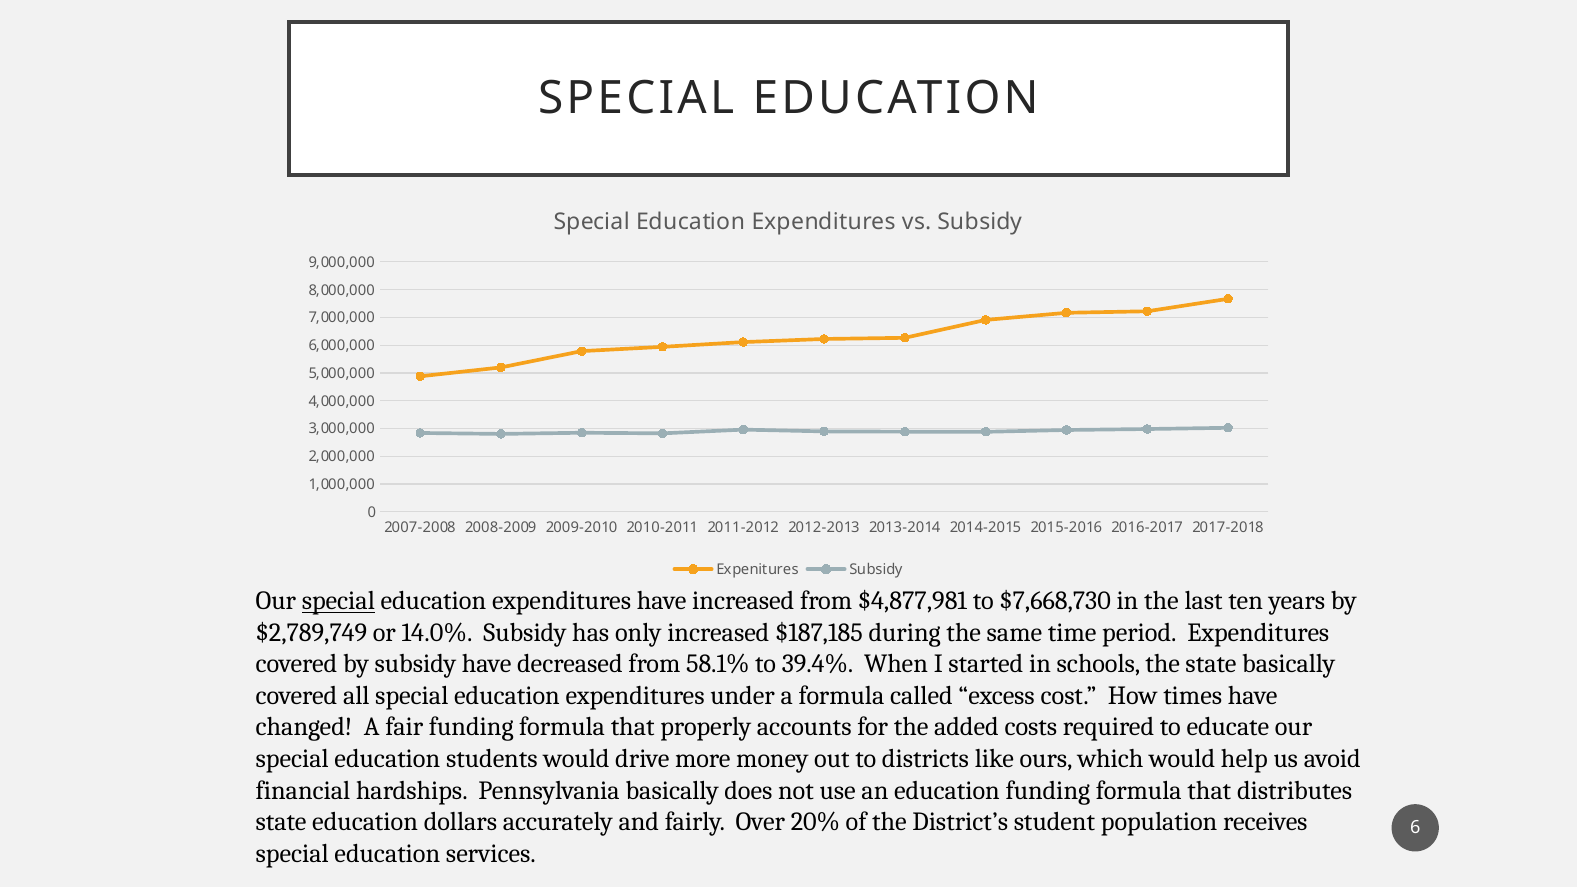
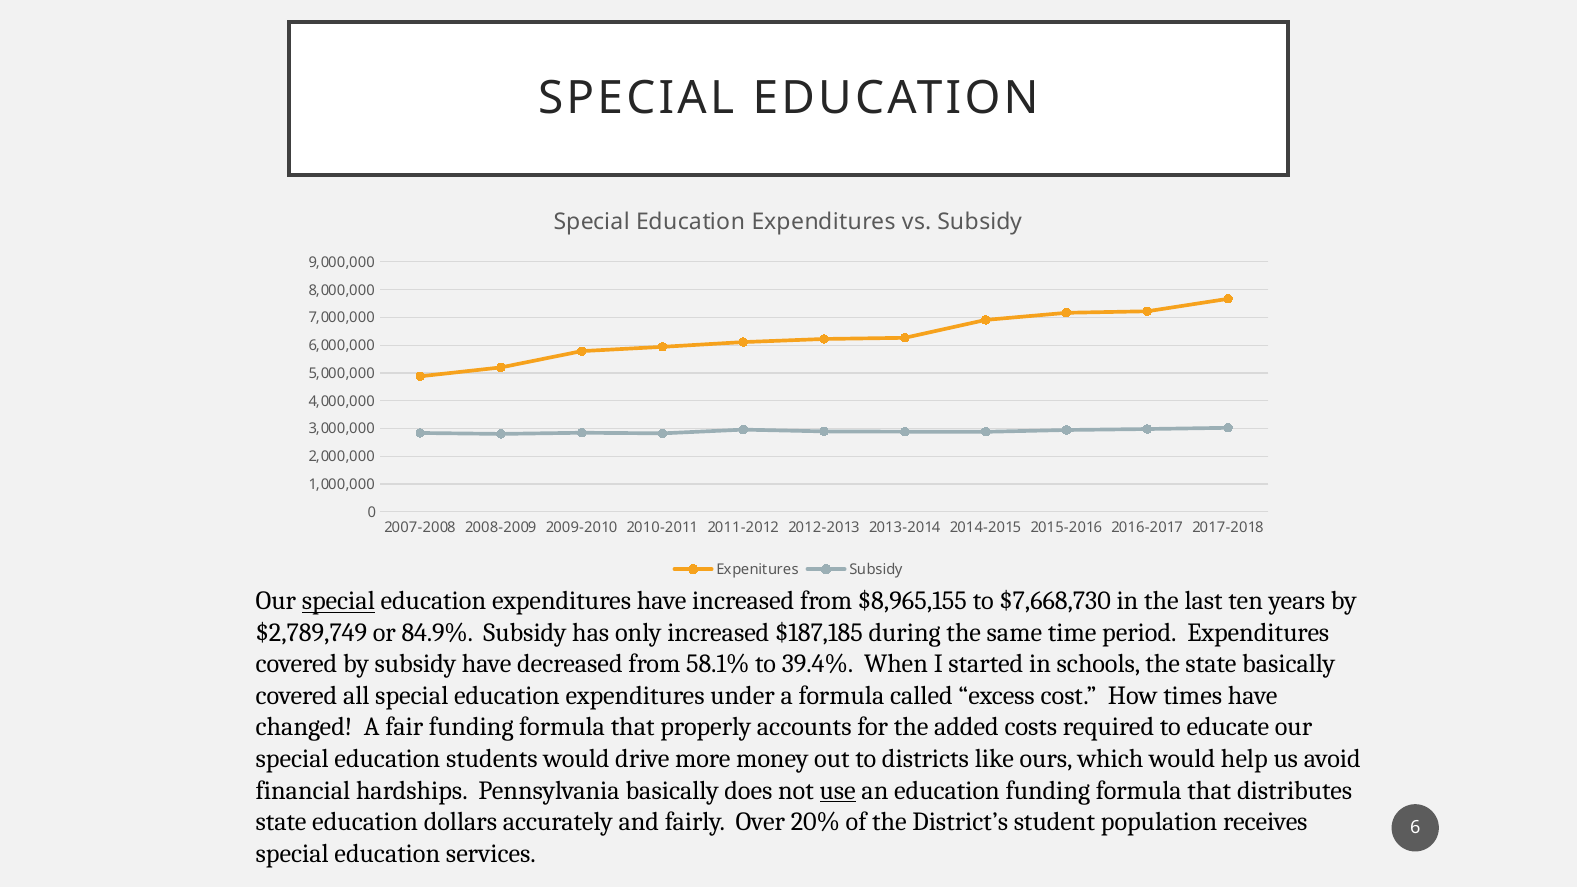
$4,877,981: $4,877,981 -> $8,965,155 (912, 601)
14.0%: 14.0% -> 84.9% (437, 633)
use underline: none -> present (838, 790)
